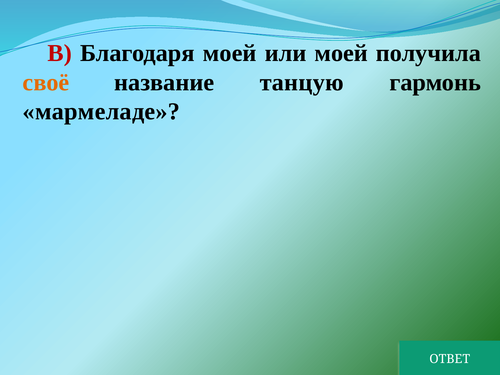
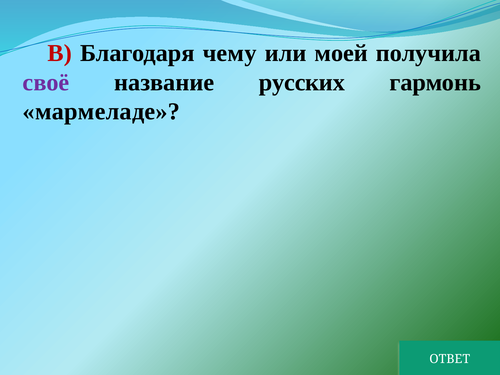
Благодаря моей: моей -> чему (230, 53)
своё colour: orange -> purple (46, 82)
танцую: танцую -> русских (302, 82)
